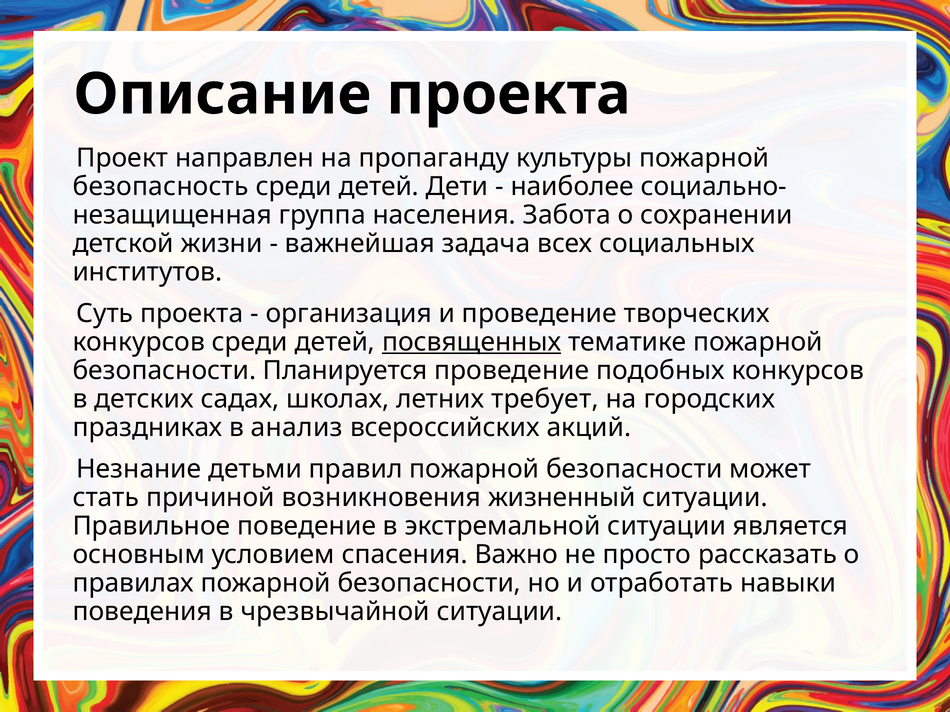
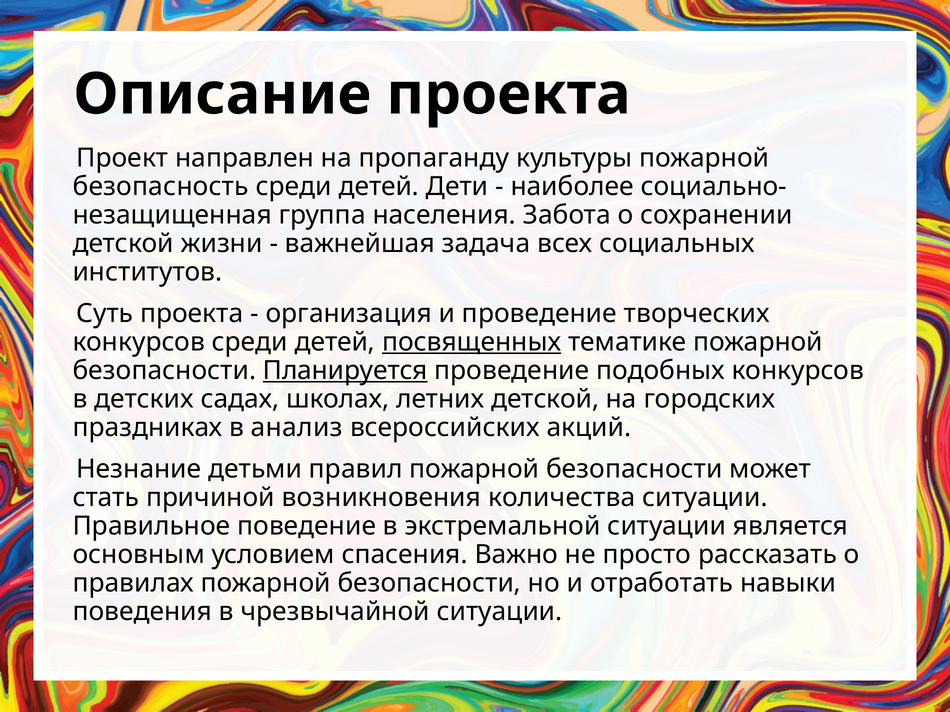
Планируется underline: none -> present (345, 371)
летних требует: требует -> детской (545, 399)
жизненный: жизненный -> количества (562, 498)
